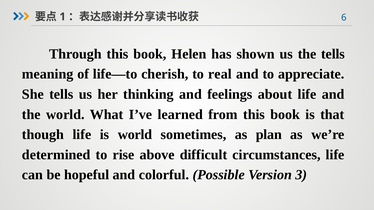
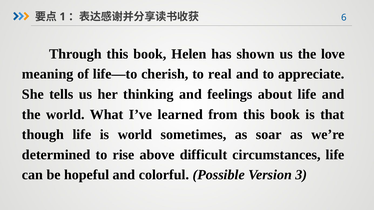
the tells: tells -> love (333, 54)
plan: plan -> soar (269, 135)
